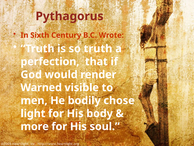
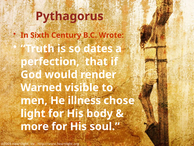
so truth: truth -> dates (98, 49)
bodily: bodily -> illness (84, 100)
